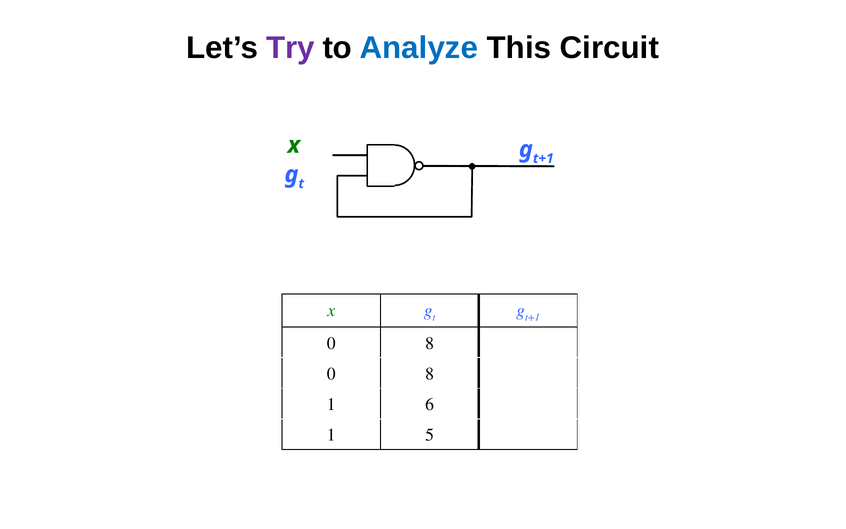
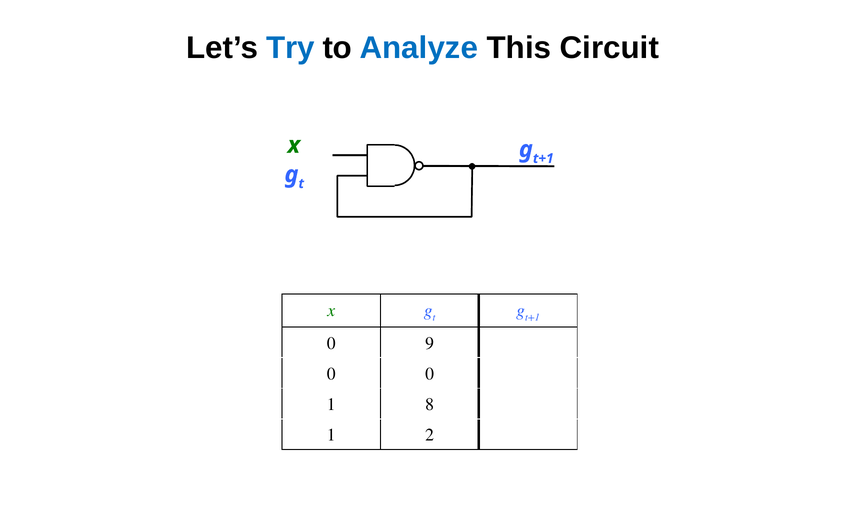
Try colour: purple -> blue (290, 48)
8: 8 -> 9 (430, 343)
8: 8 -> 0 (430, 374)
6: 6 -> 8 (430, 404)
5: 5 -> 2 (430, 435)
